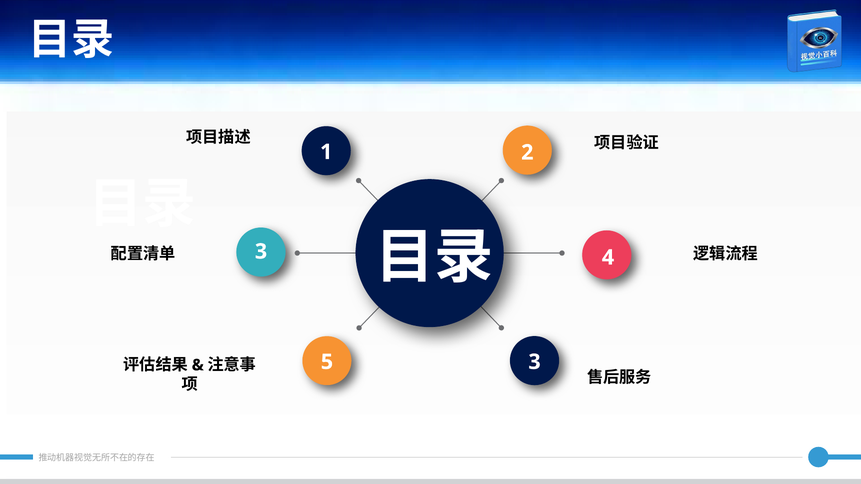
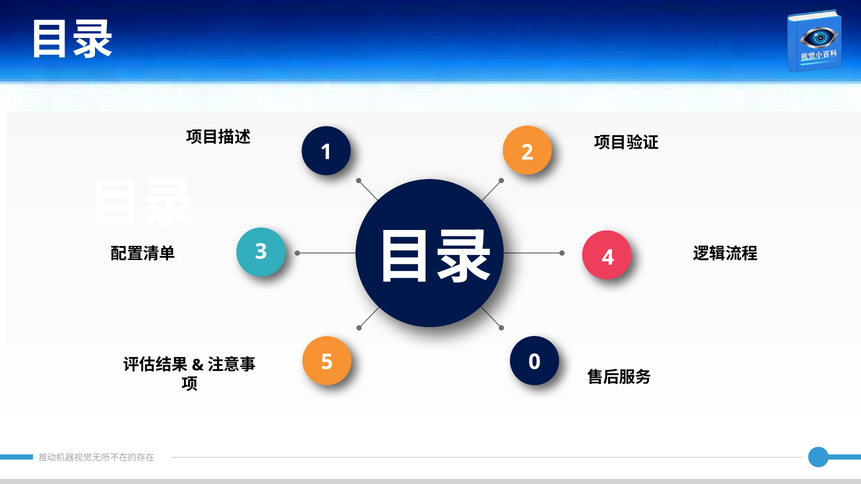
5 3: 3 -> 0 (535, 362)
